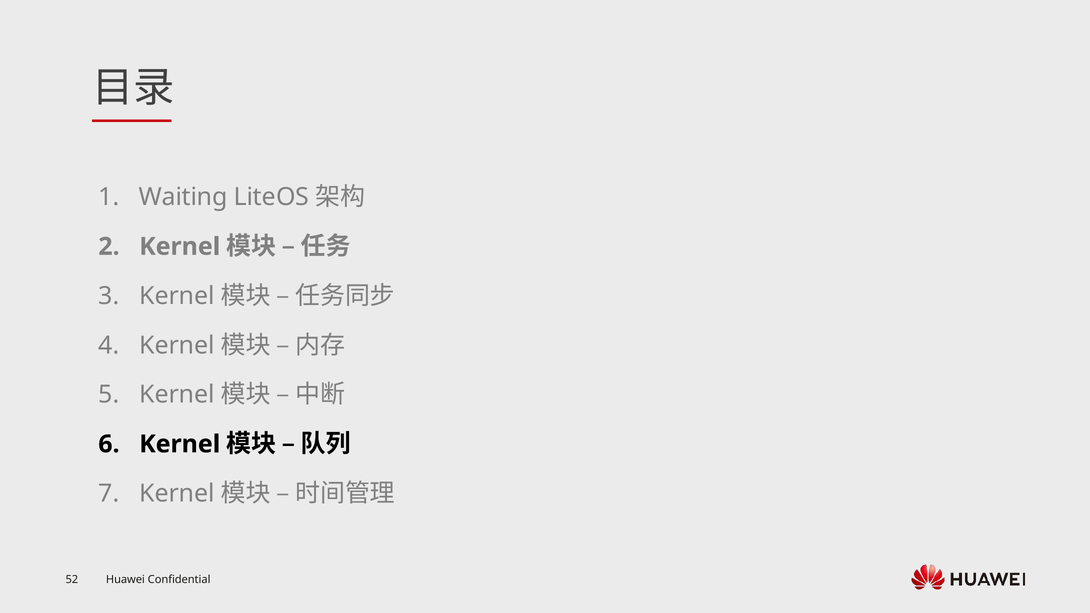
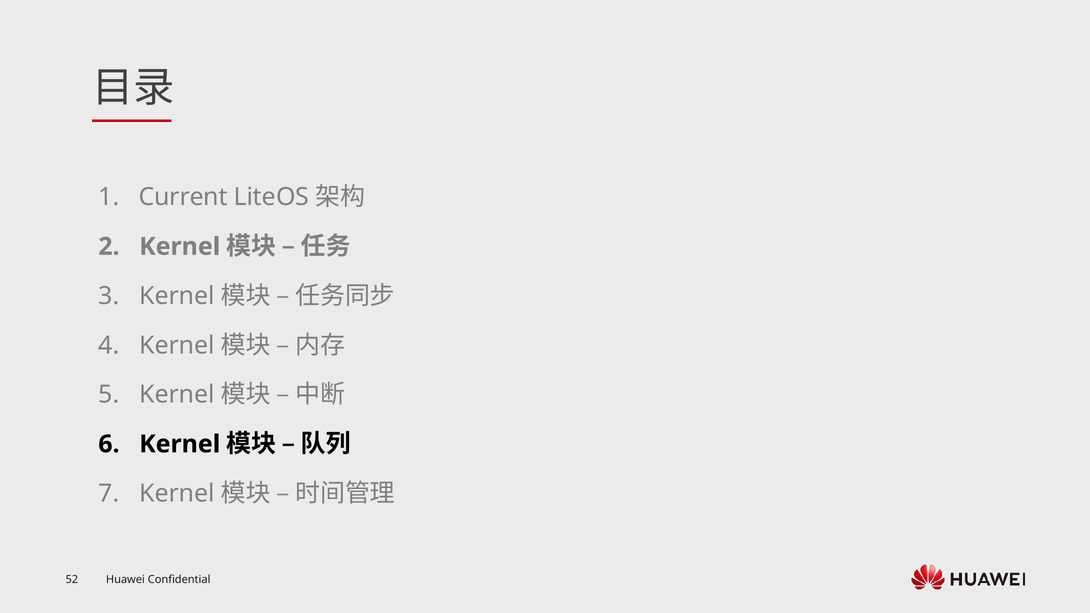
Waiting: Waiting -> Current (183, 197)
